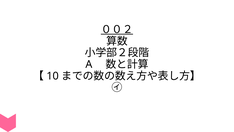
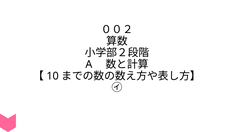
００２ underline: present -> none (117, 29)
